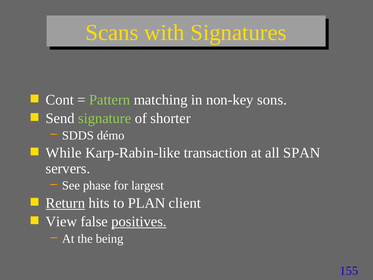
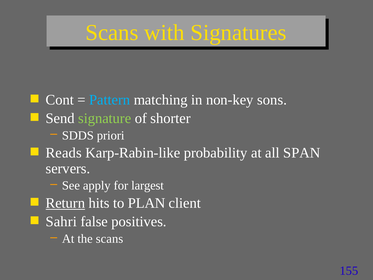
Pattern colour: light green -> light blue (110, 100)
démo: démo -> priori (111, 135)
While: While -> Reads (64, 153)
transaction: transaction -> probability (216, 153)
phase: phase -> apply (97, 185)
View: View -> Sahri (61, 221)
positives underline: present -> none (139, 221)
the being: being -> scans (109, 239)
